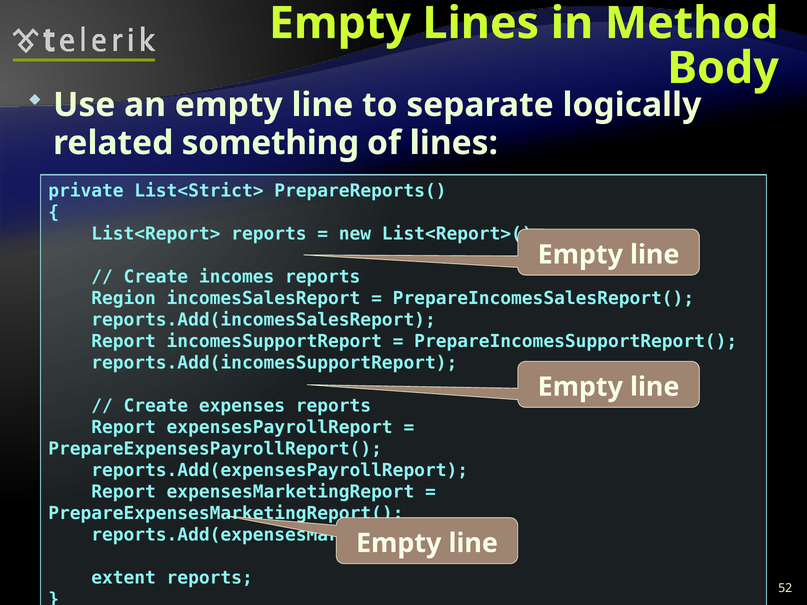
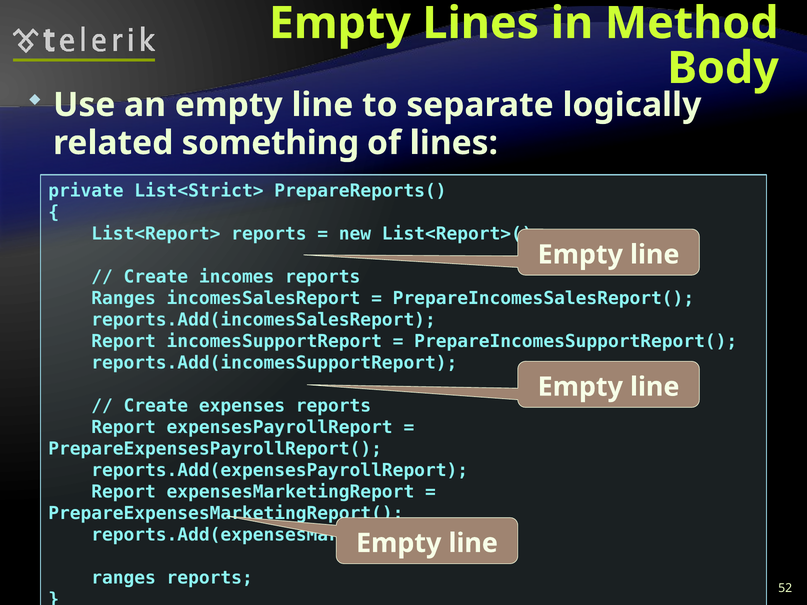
Region: Region -> Ranges (124, 298)
extent: extent -> ranges (124, 578)
